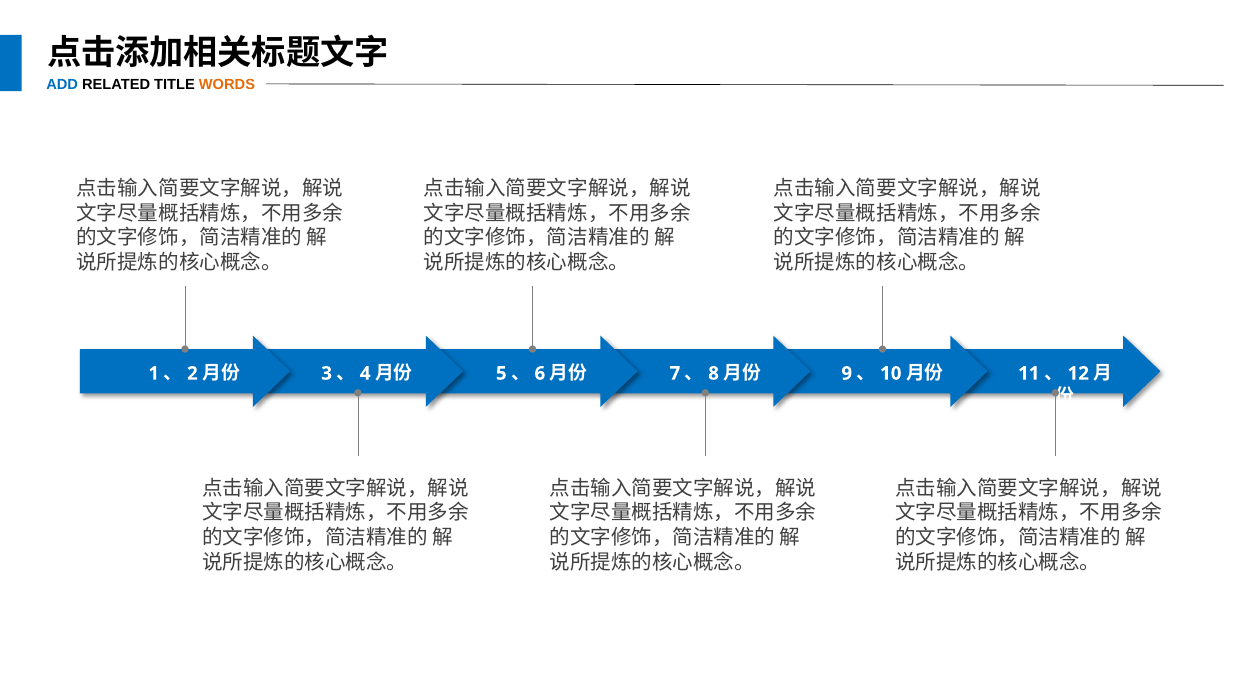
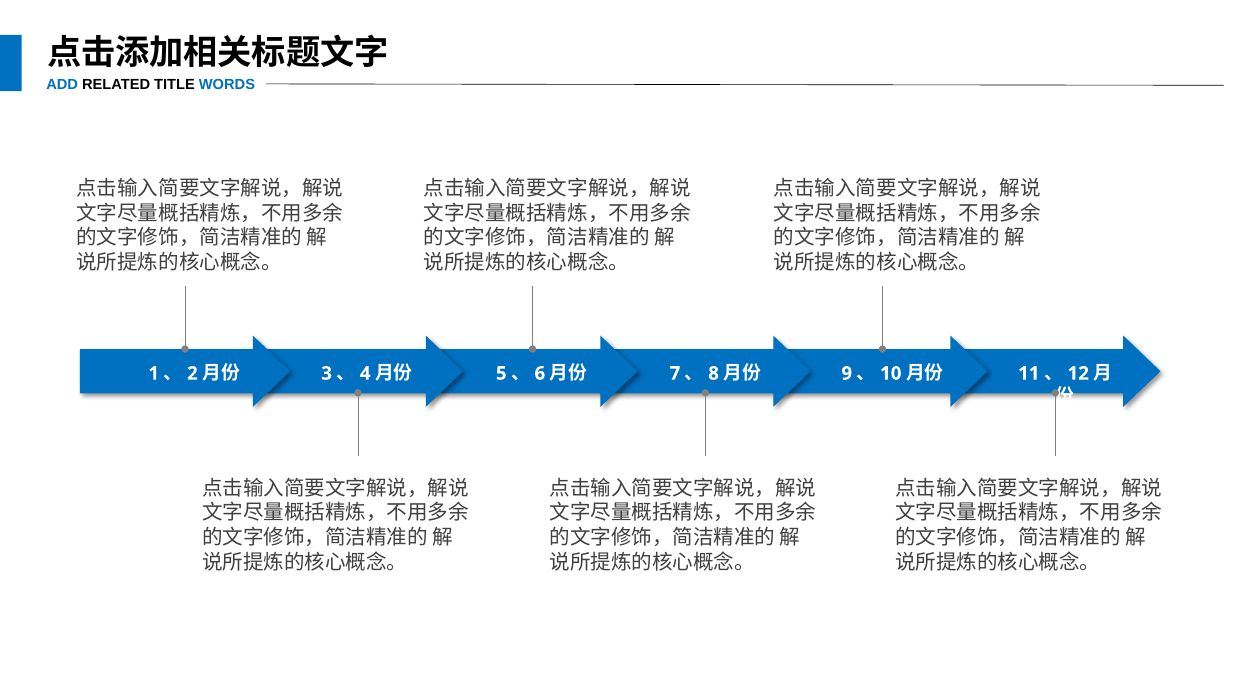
WORDS colour: orange -> blue (227, 85)
